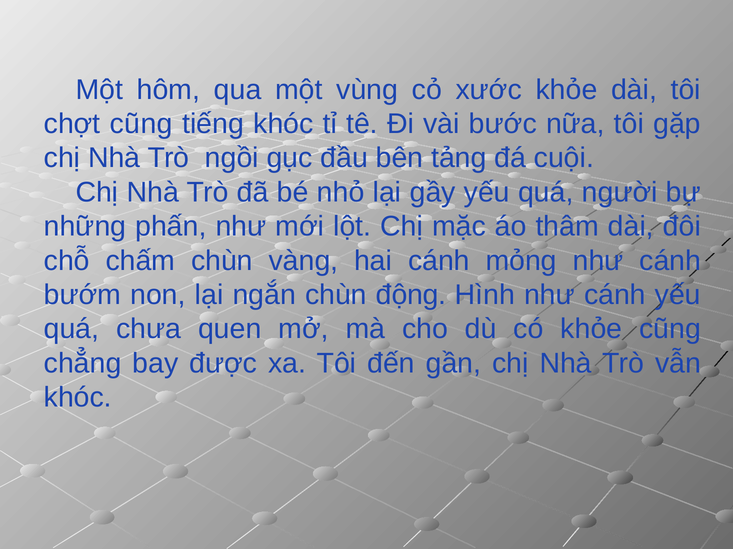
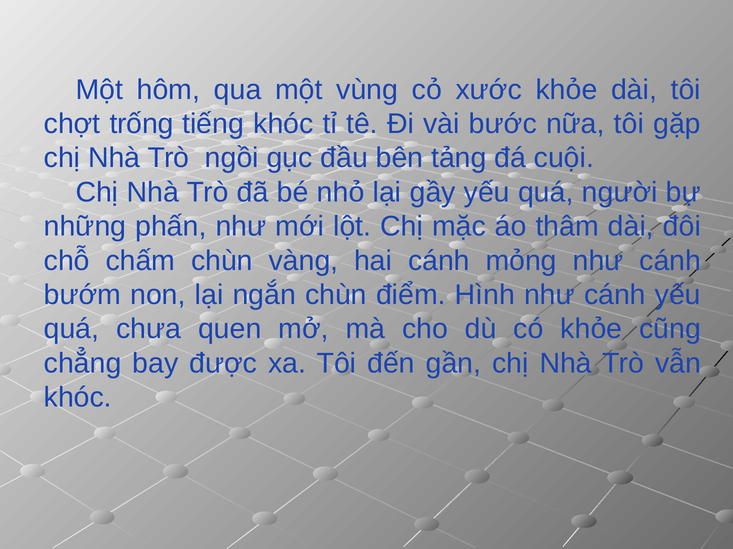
chợt cũng: cũng -> trống (142, 124)
động: động -> điểm (411, 295)
